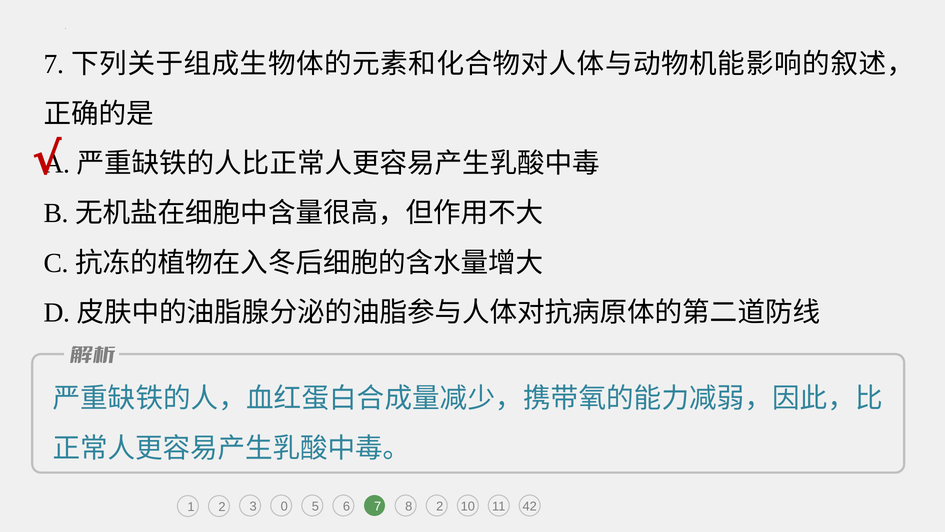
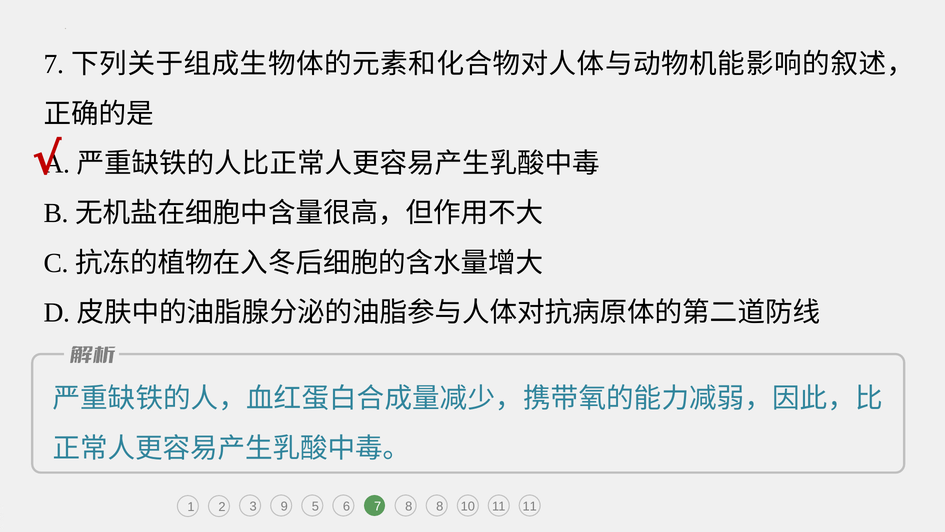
0: 0 -> 9 (284, 506)
8 2: 2 -> 8 (440, 506)
11 42: 42 -> 11 (530, 506)
